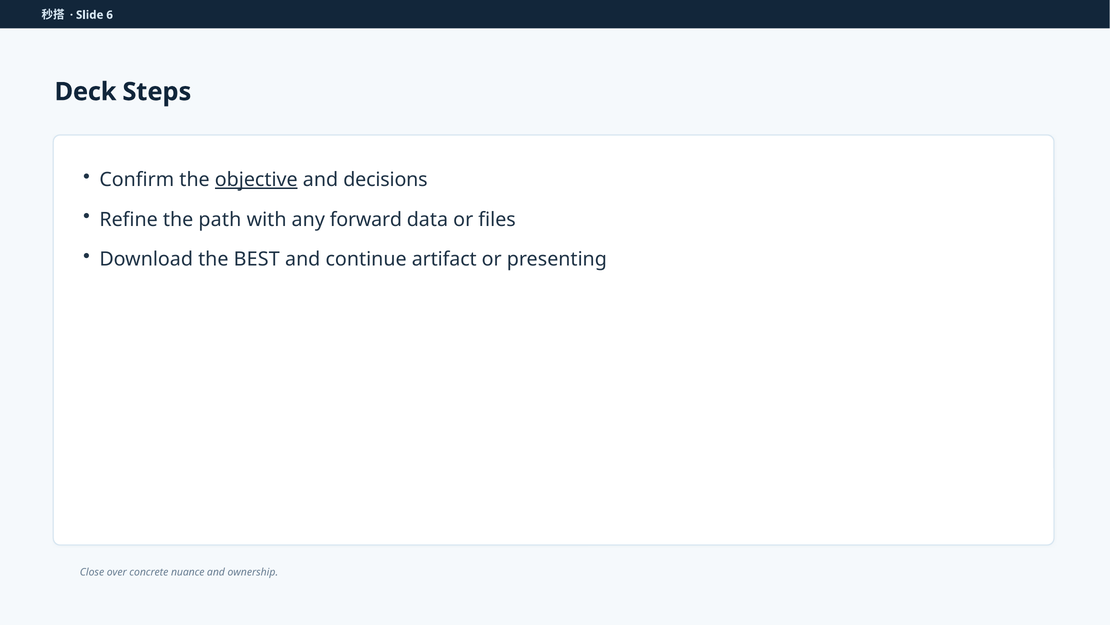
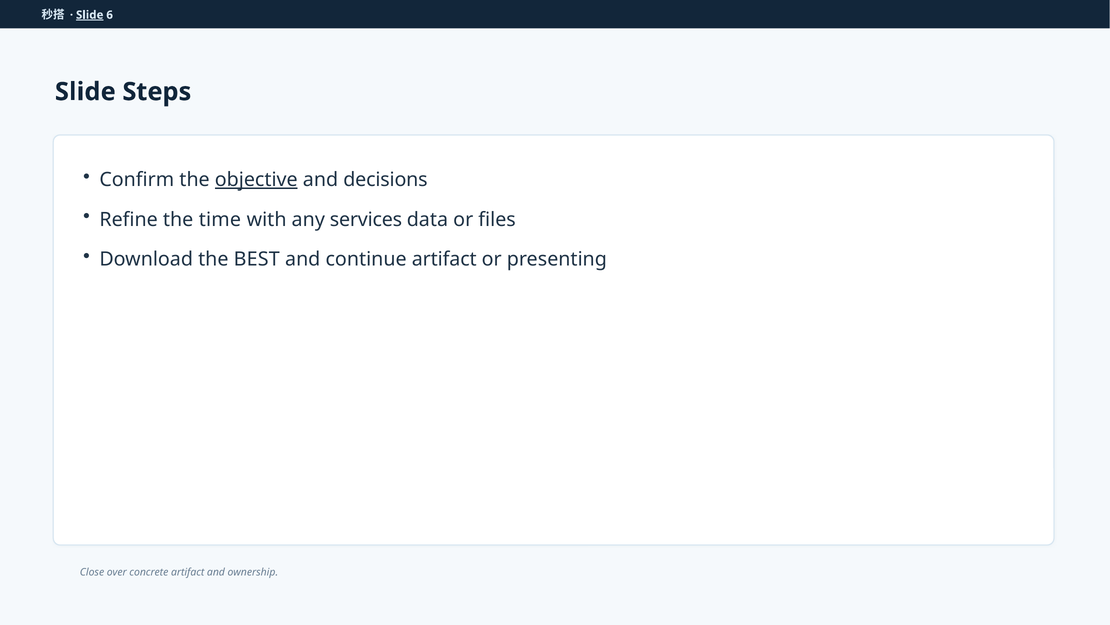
Slide underline: none -> present (90, 15)
Deck: Deck -> Slide (85, 92)
path: path -> time (220, 219)
forward: forward -> services (366, 219)
concrete nuance: nuance -> artifact (188, 572)
